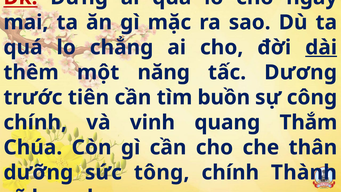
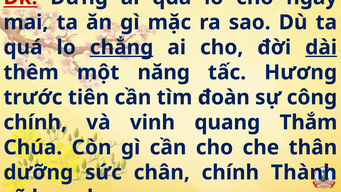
chẳng underline: none -> present (122, 47)
Dương: Dương -> Hương (301, 72)
buồn: buồn -> đoàn (224, 97)
tông: tông -> chân (162, 172)
